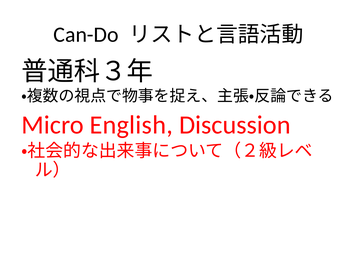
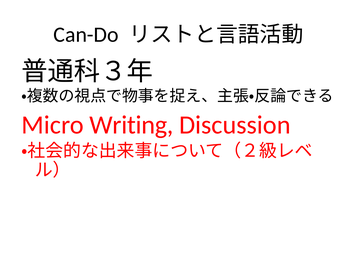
English: English -> Writing (131, 125)
